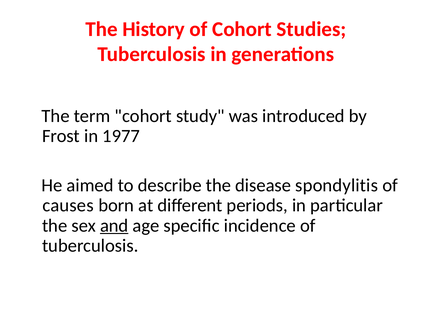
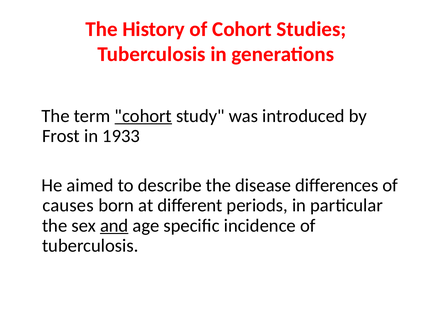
cohort underline: none -> present (143, 116)
1977: 1977 -> 1933 (121, 136)
spondylitis: spondylitis -> differences (337, 185)
